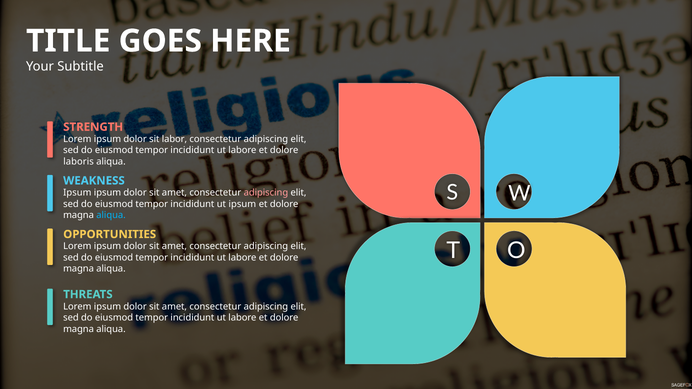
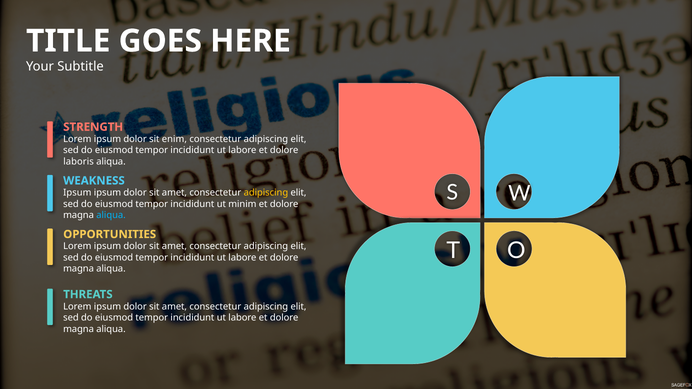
labor: labor -> enim (174, 139)
adipiscing colour: pink -> yellow (266, 193)
ut ipsum: ipsum -> minim (242, 204)
